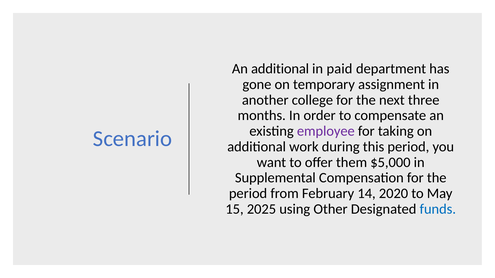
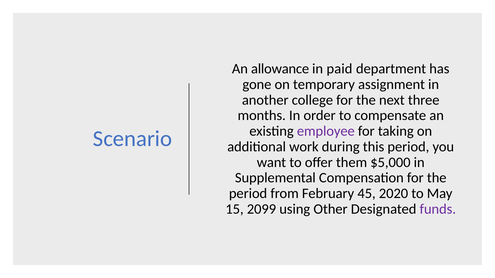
An additional: additional -> allowance (280, 69)
14: 14 -> 45 (367, 194)
2025: 2025 -> 2099 (261, 209)
funds colour: blue -> purple (438, 209)
